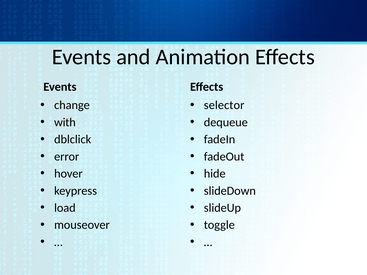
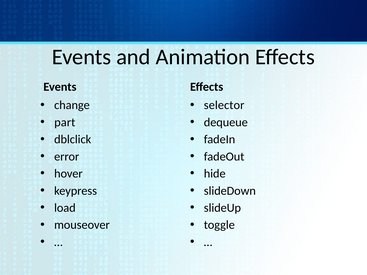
with: with -> part (65, 122)
